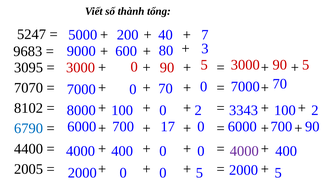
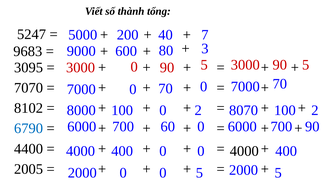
3343: 3343 -> 8070 (244, 110)
17: 17 -> 60 (168, 127)
4000 colour: purple -> black (244, 151)
